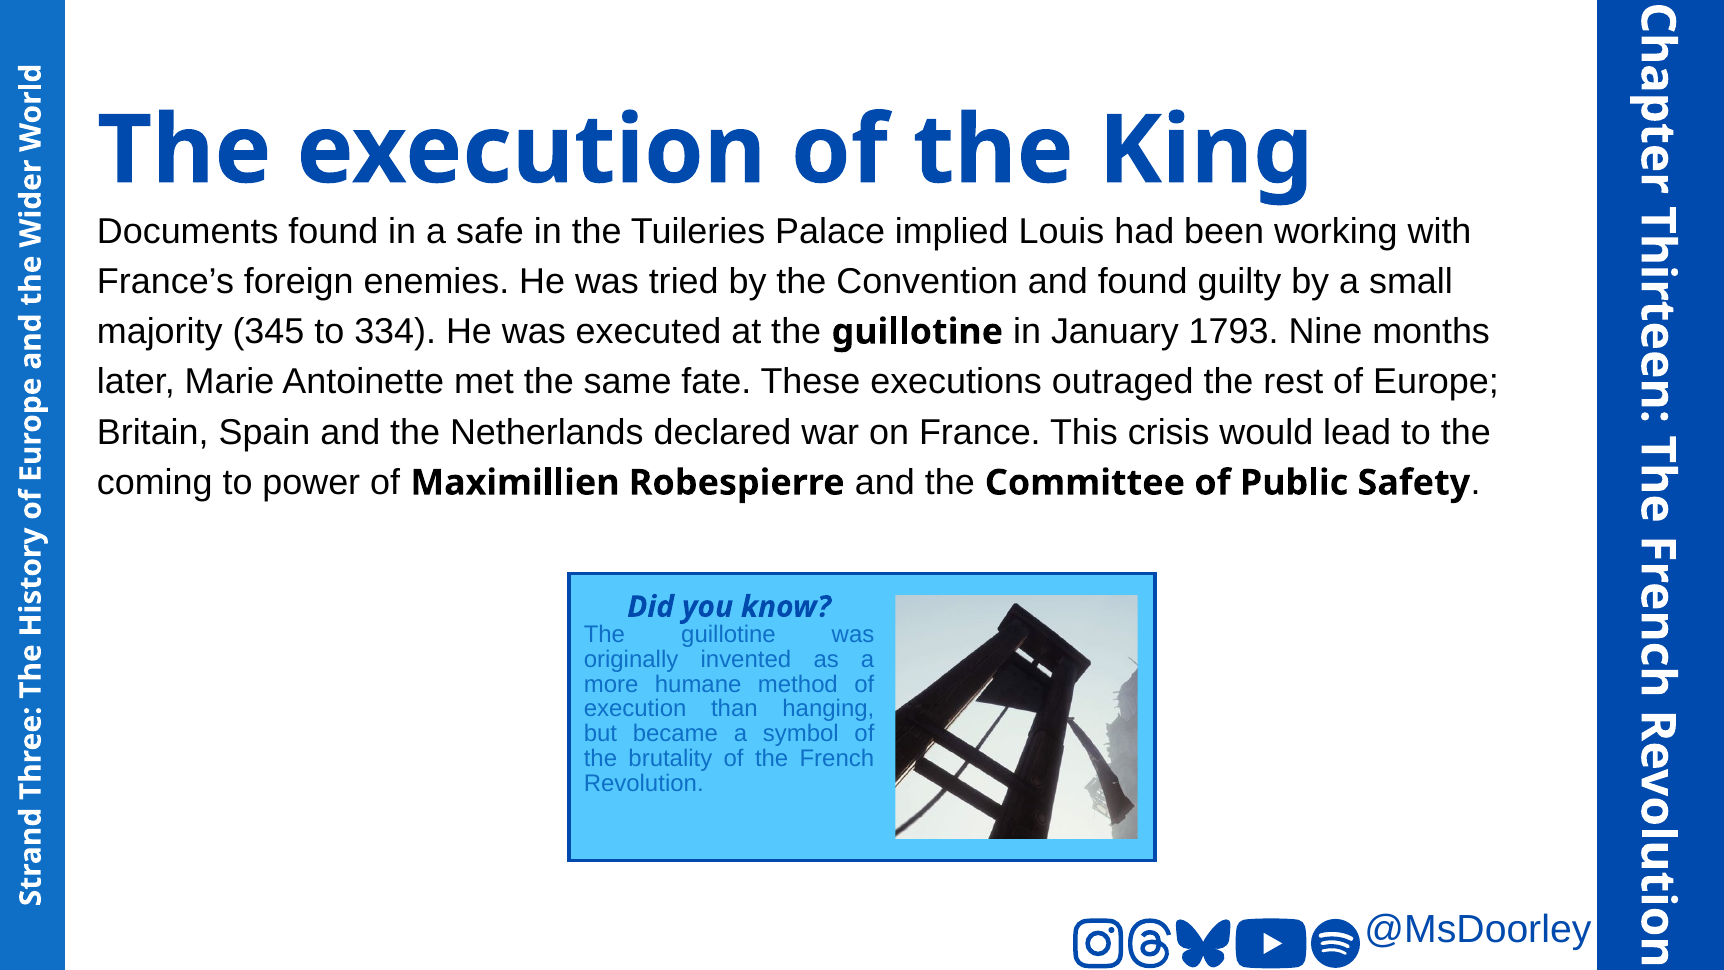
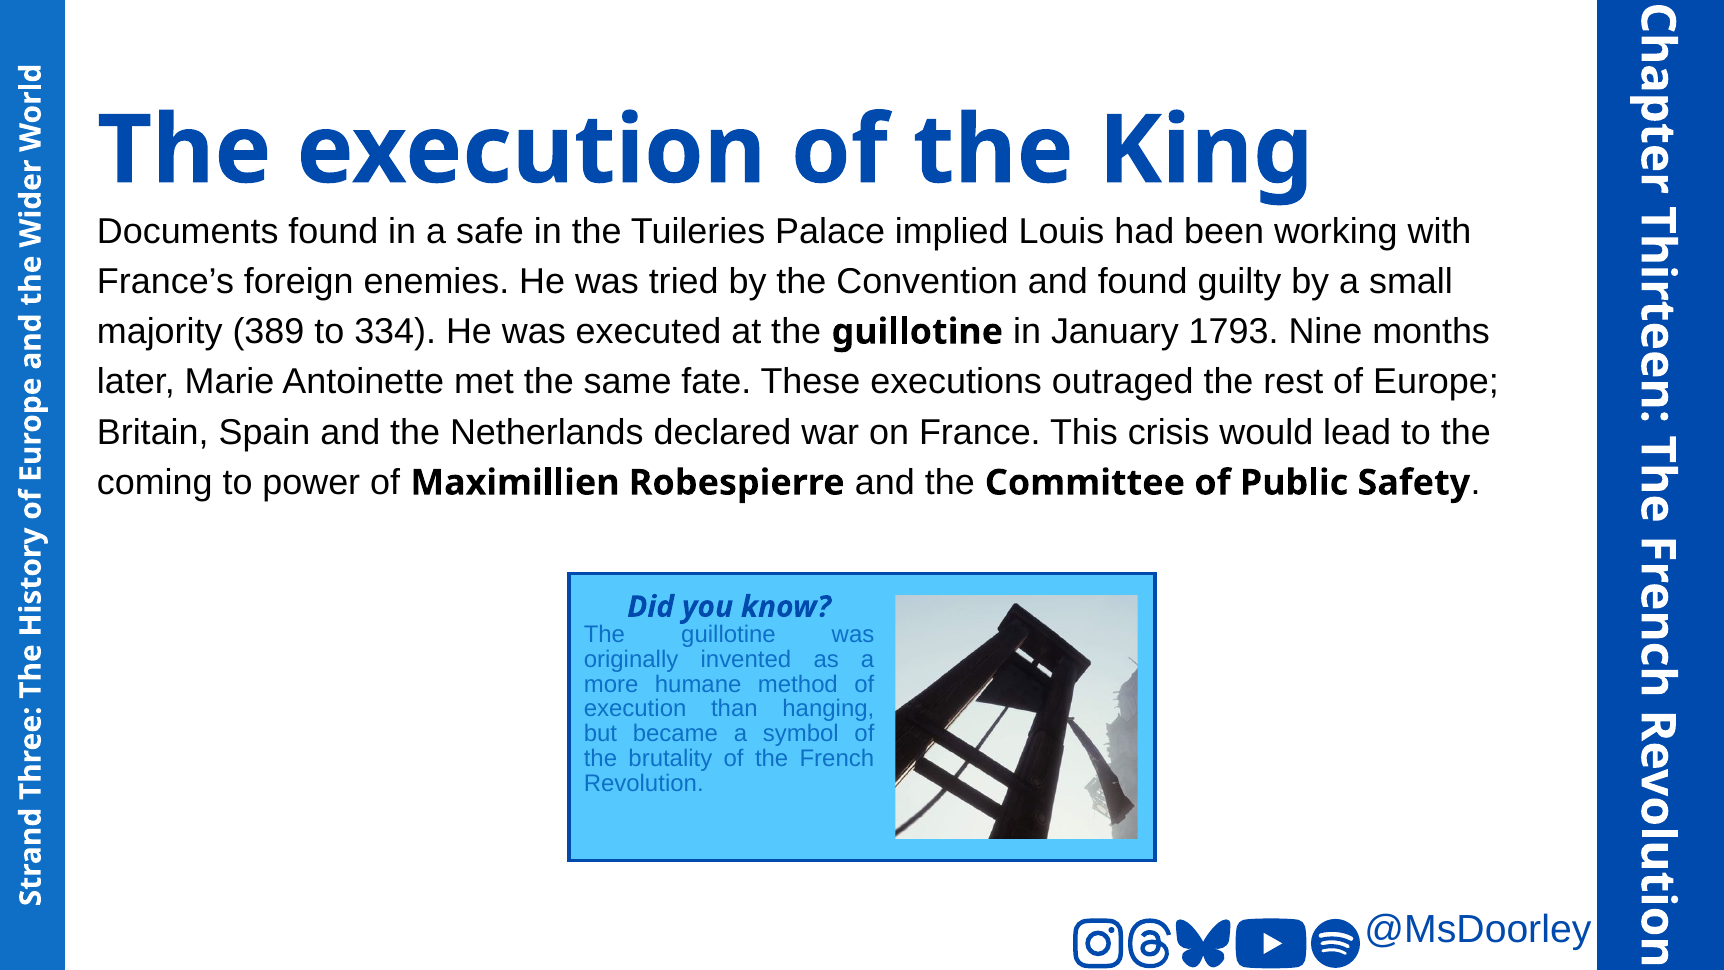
345: 345 -> 389 (268, 332)
